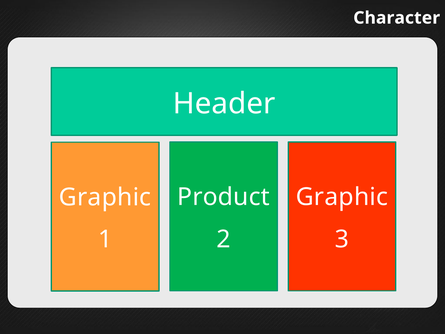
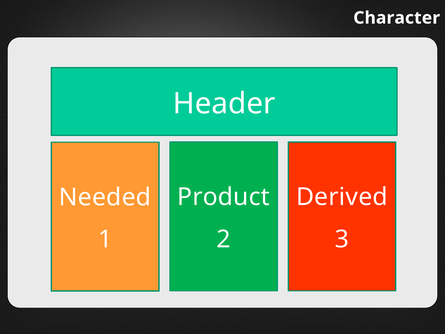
Graphic: Graphic -> Derived (342, 197)
Graphic: Graphic -> Needed (105, 197)
